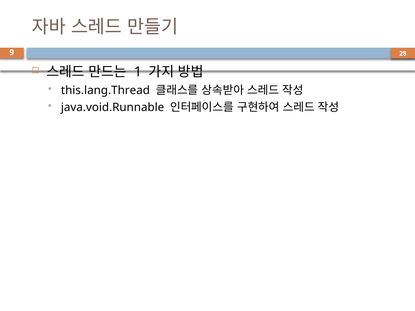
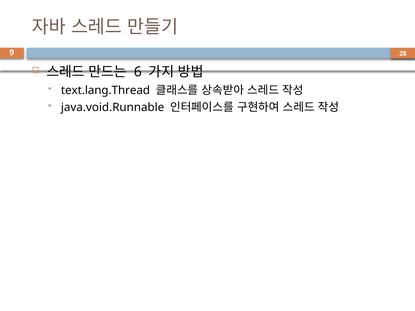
1: 1 -> 6 (138, 72)
this.lang.Thread: this.lang.Thread -> text.lang.Thread (105, 90)
